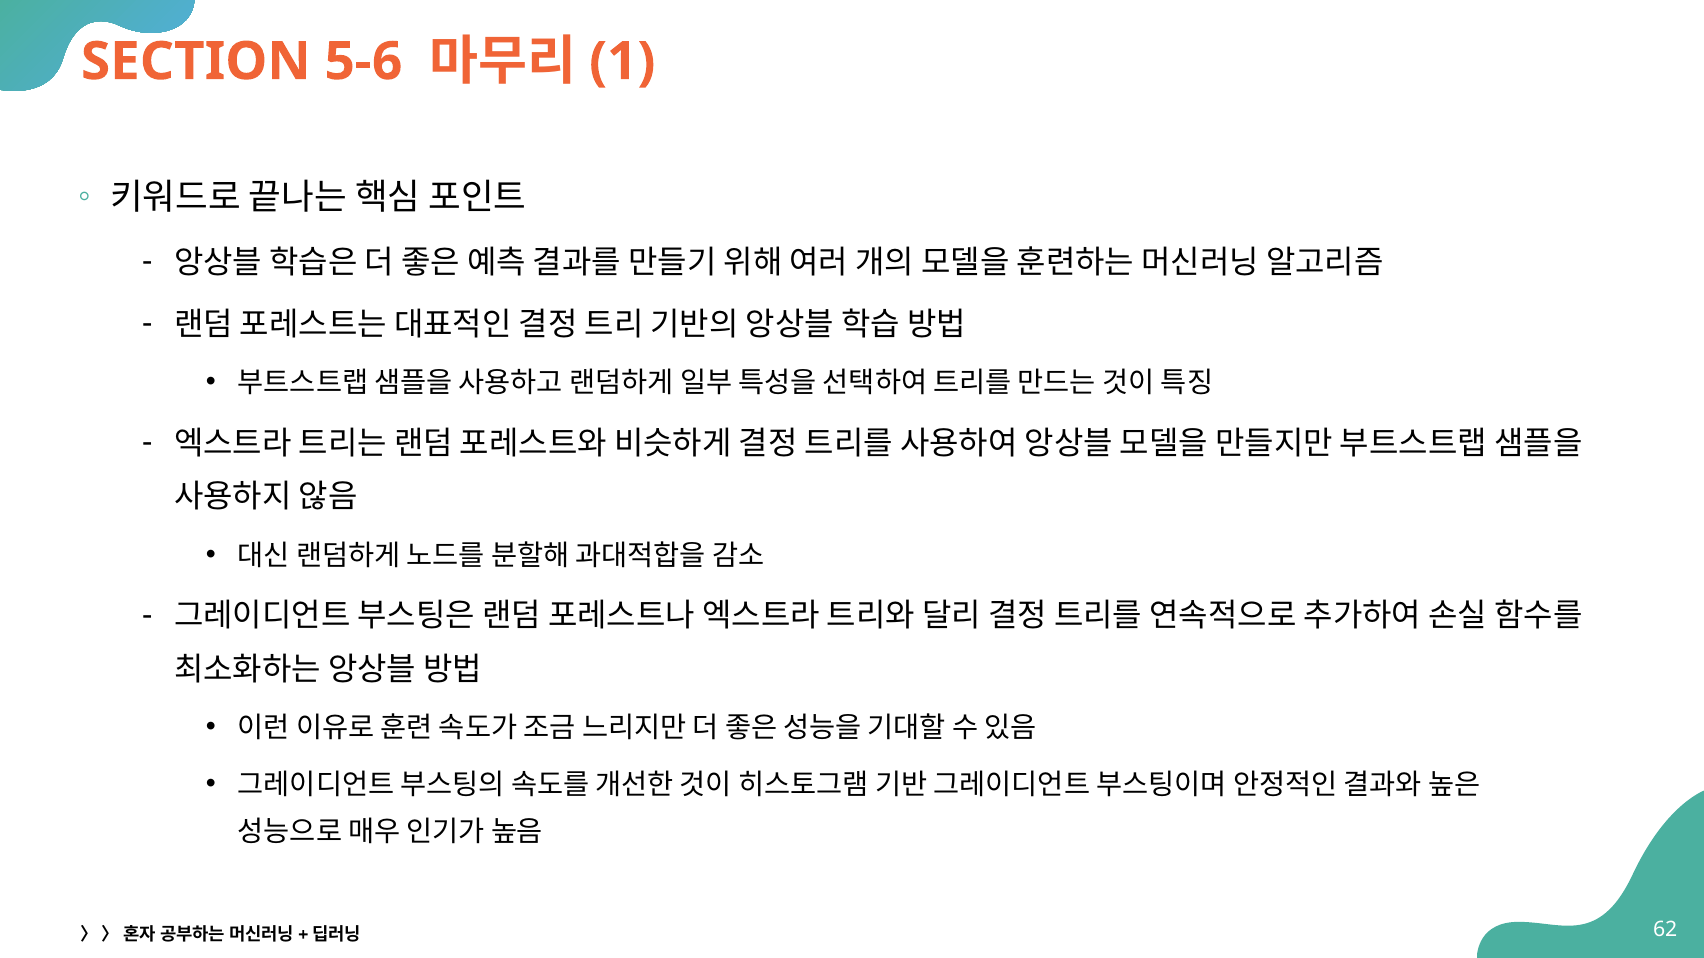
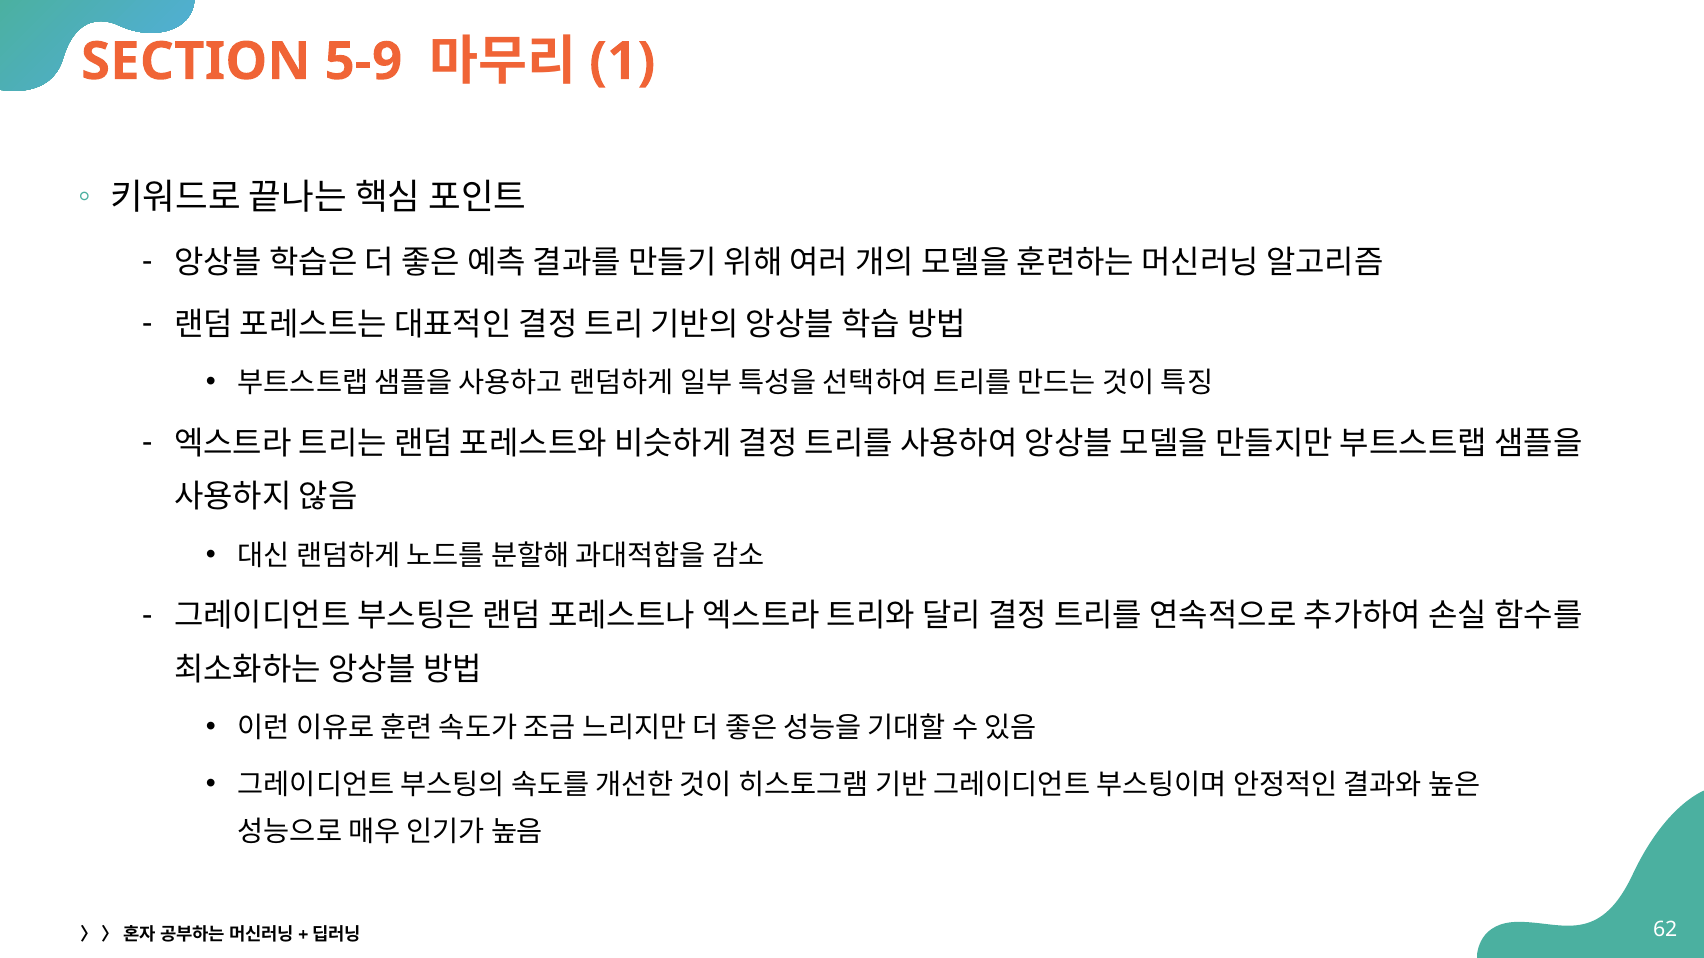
5-6: 5-6 -> 5-9 (363, 62)
